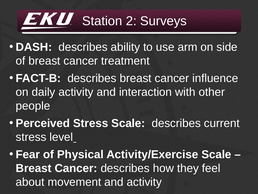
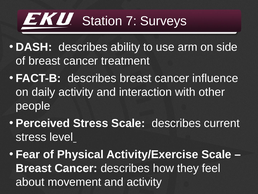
2: 2 -> 7 (131, 21)
